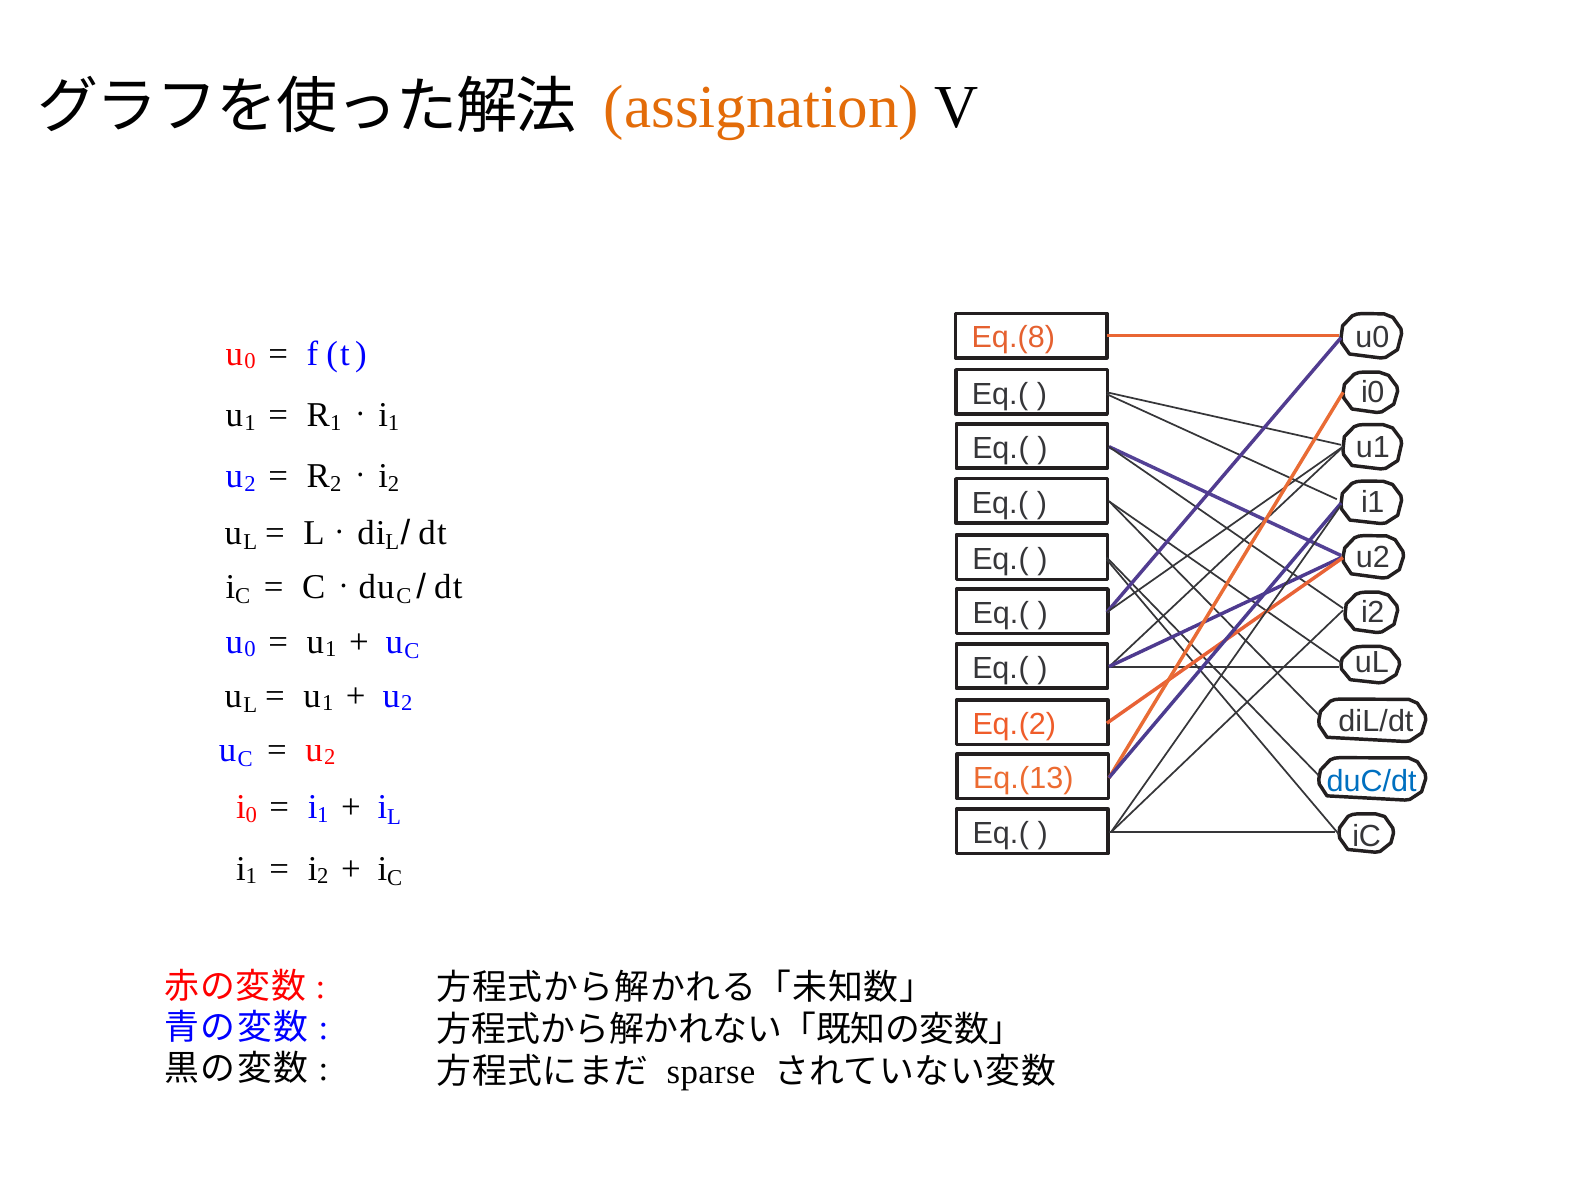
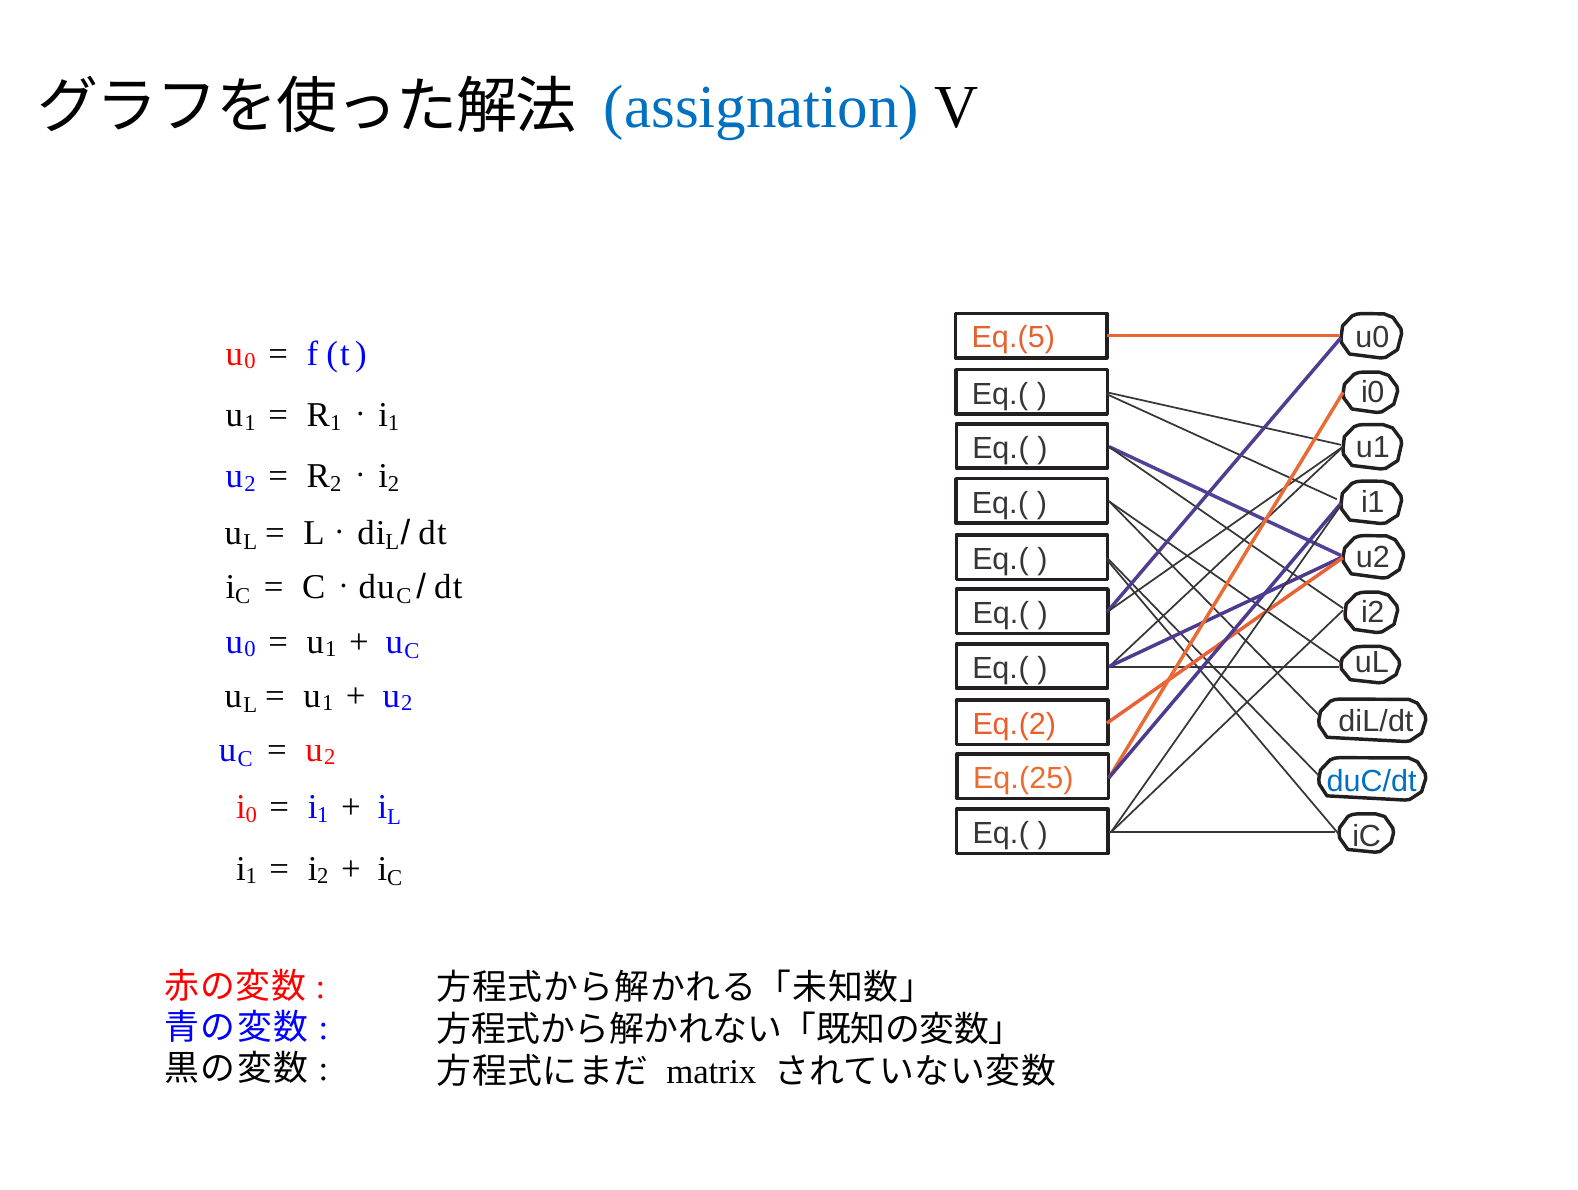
assignation colour: orange -> blue (762, 108)
Eq.(8: Eq.(8 -> Eq.(5 (1013, 338)
Eq.(13: Eq.(13 -> Eq.(25 (1023, 778)
sparse: sparse -> matrix (711, 1073)
